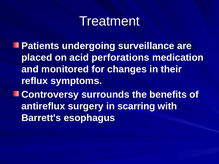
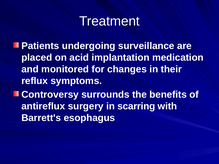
perforations: perforations -> implantation (121, 58)
